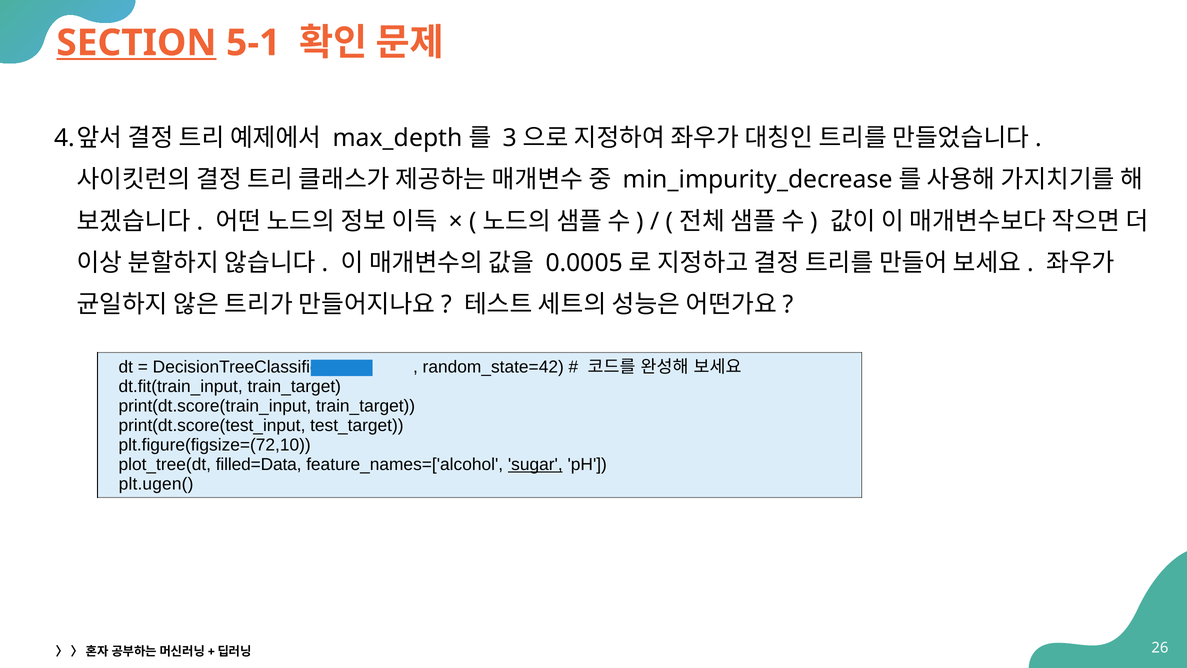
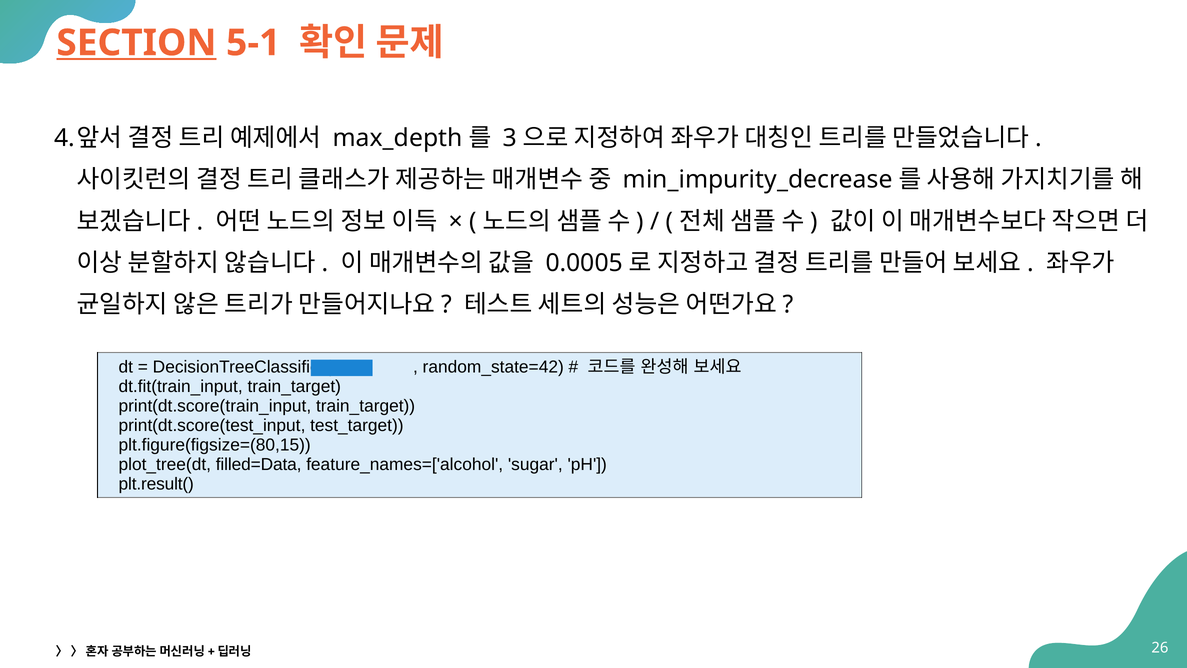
plt.figure(figsize=(72,10: plt.figure(figsize=(72,10 -> plt.figure(figsize=(80,15 (215, 445)
sugar underline: present -> none (535, 464)
plt.ugen(: plt.ugen( -> plt.result( (156, 484)
